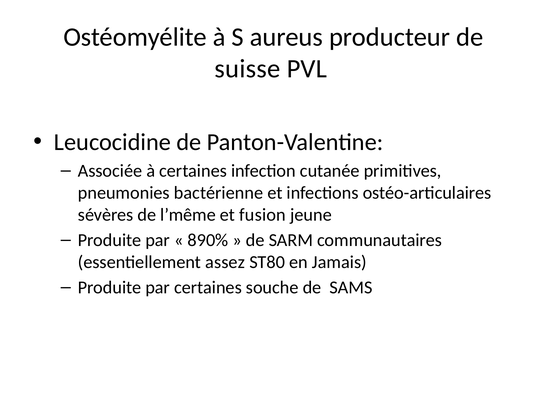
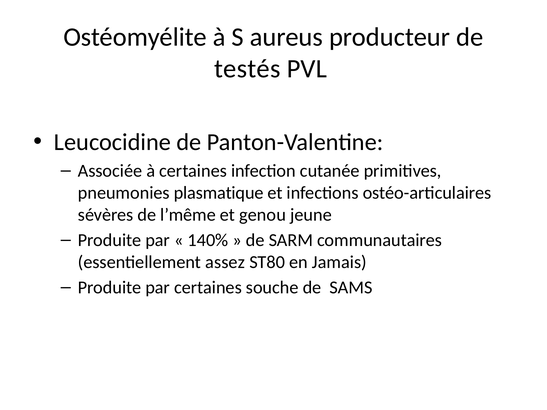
suisse: suisse -> testés (247, 69)
bactérienne: bactérienne -> plasmatique (219, 193)
fusion: fusion -> genou (263, 215)
890%: 890% -> 140% (208, 240)
